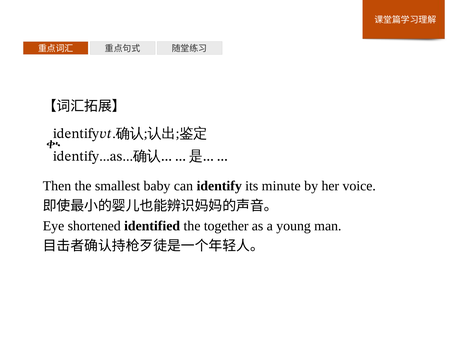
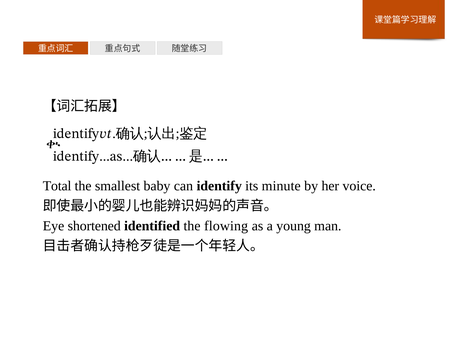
Then: Then -> Total (57, 186)
together: together -> flowing (226, 226)
